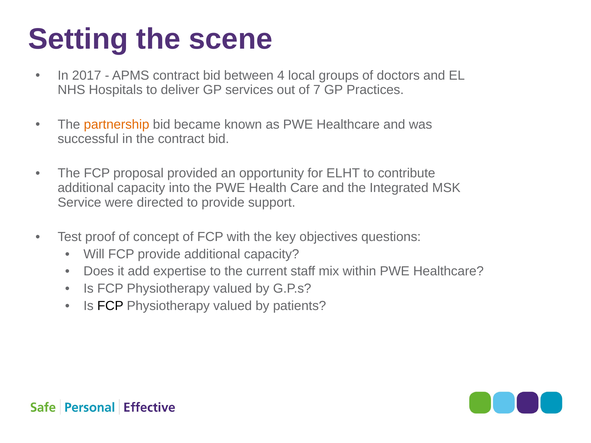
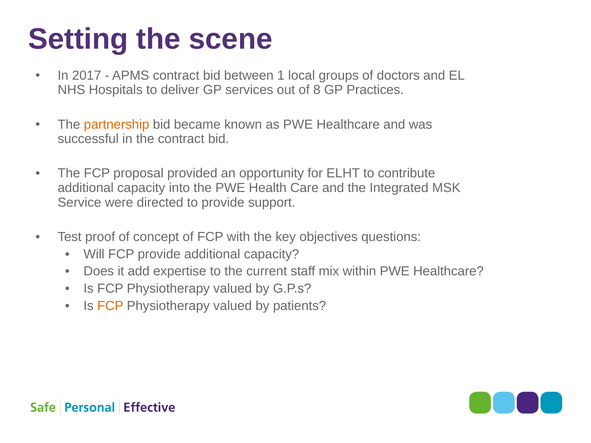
4: 4 -> 1 (281, 75)
7: 7 -> 8 (317, 90)
FCP colour: black -> orange (110, 306)
